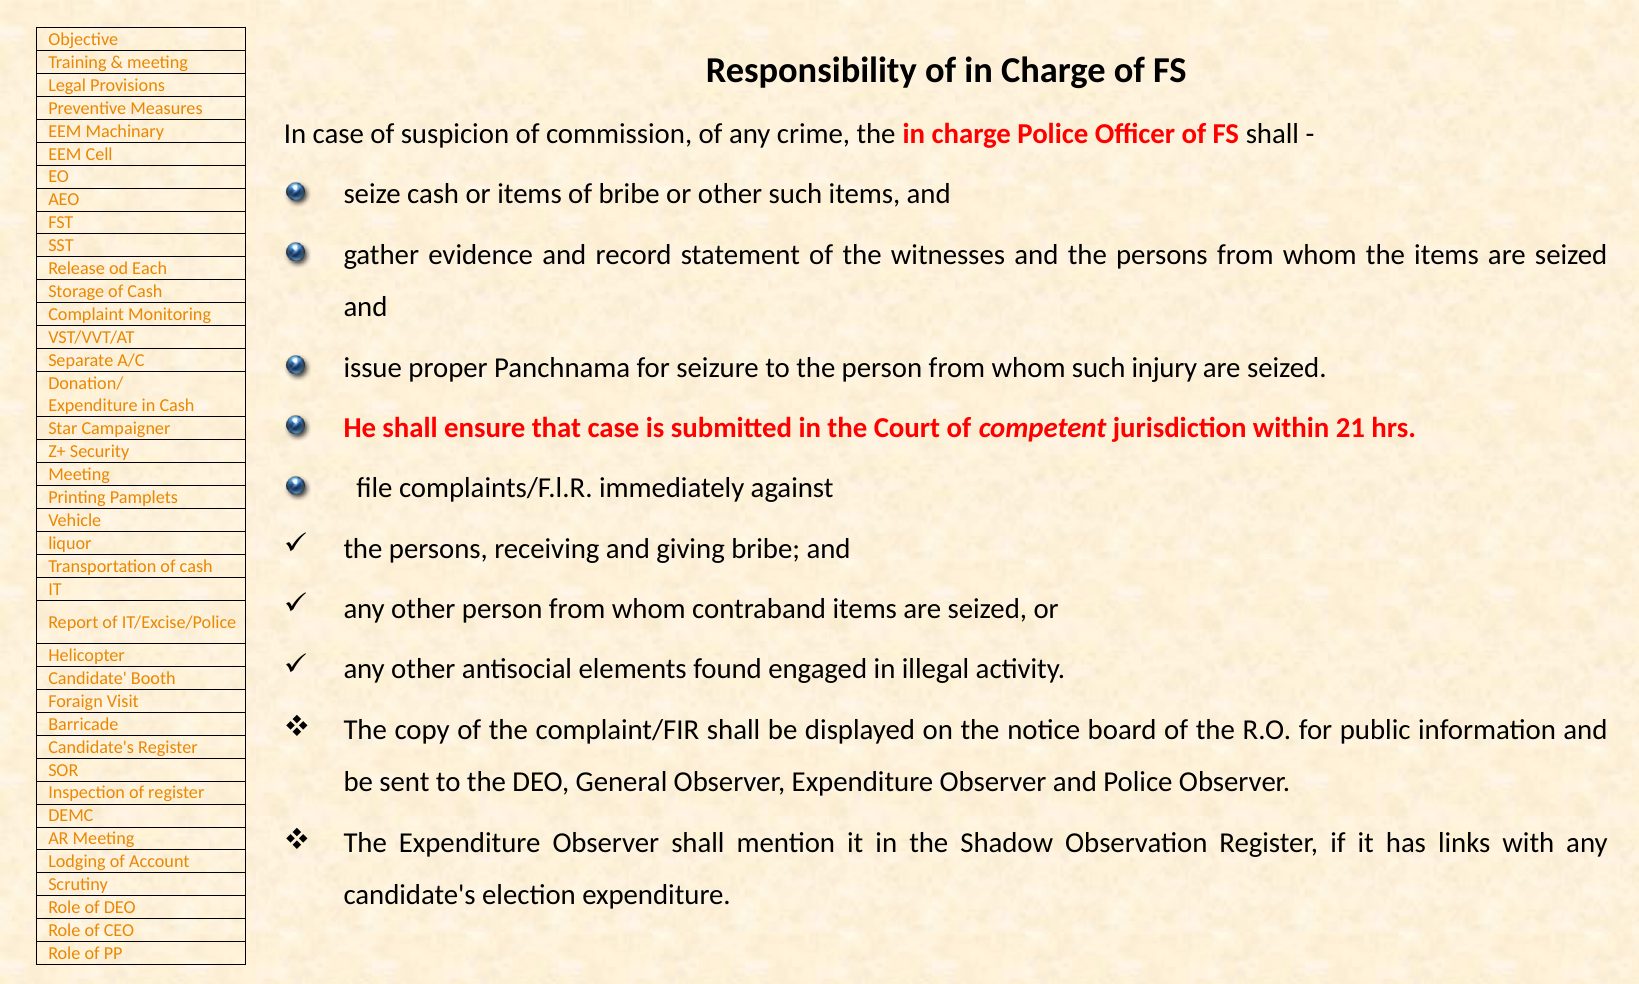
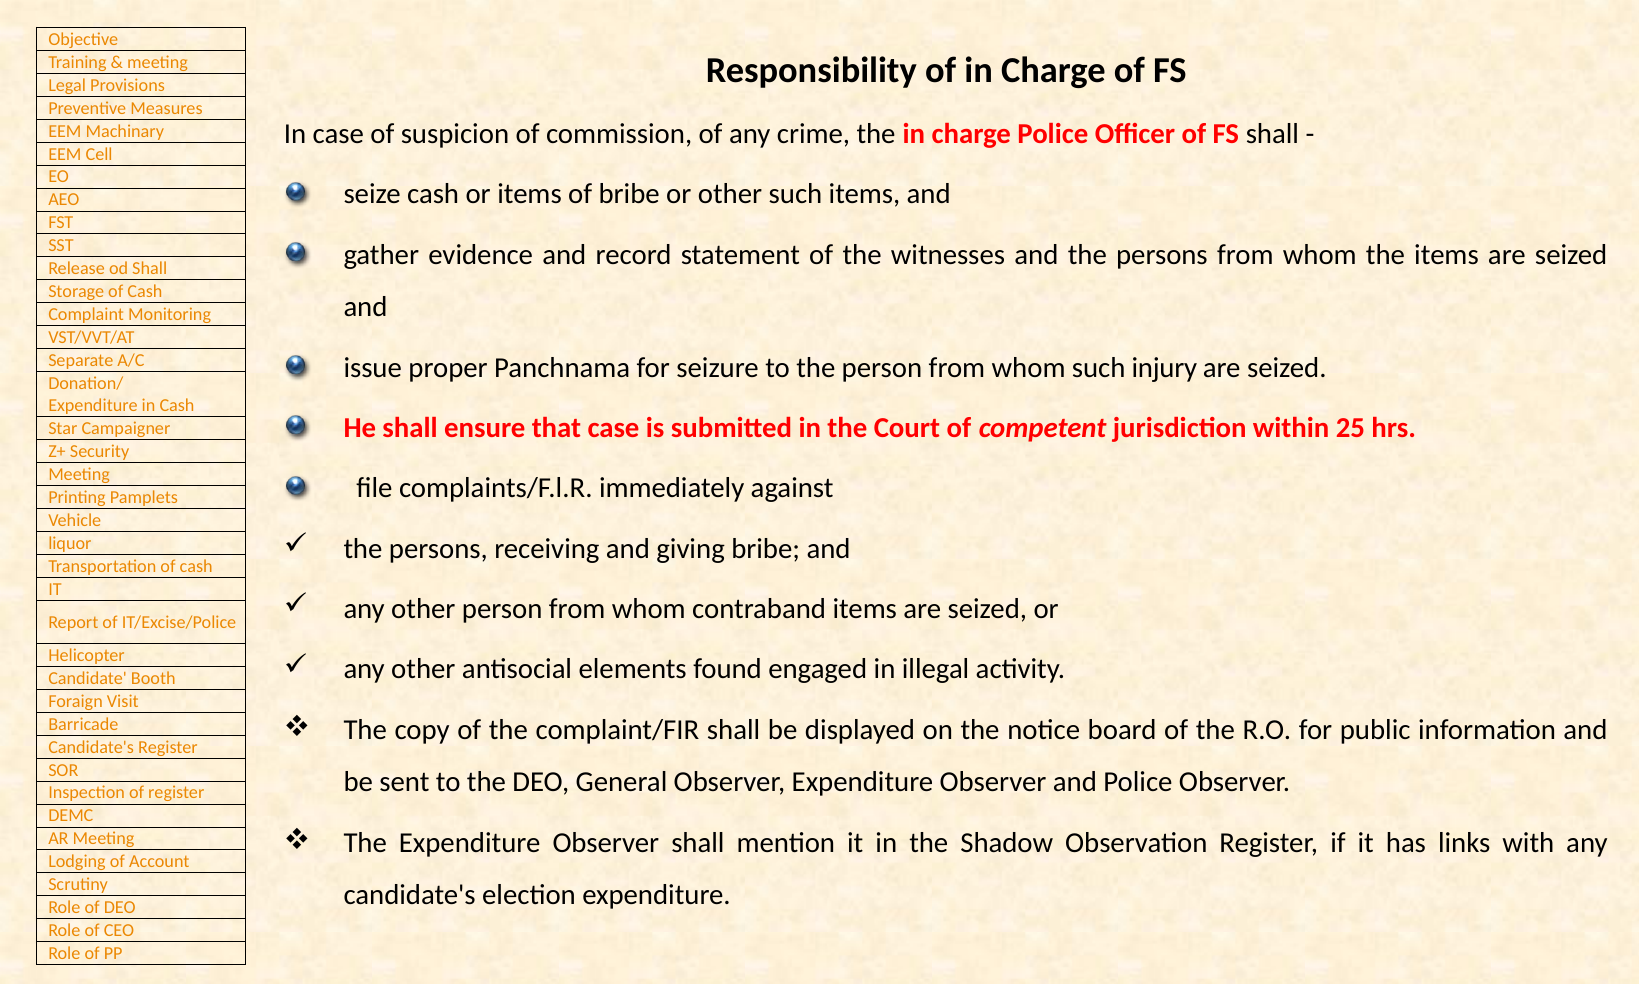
Each: Each -> Shall (150, 269)
21: 21 -> 25 (1350, 428)
